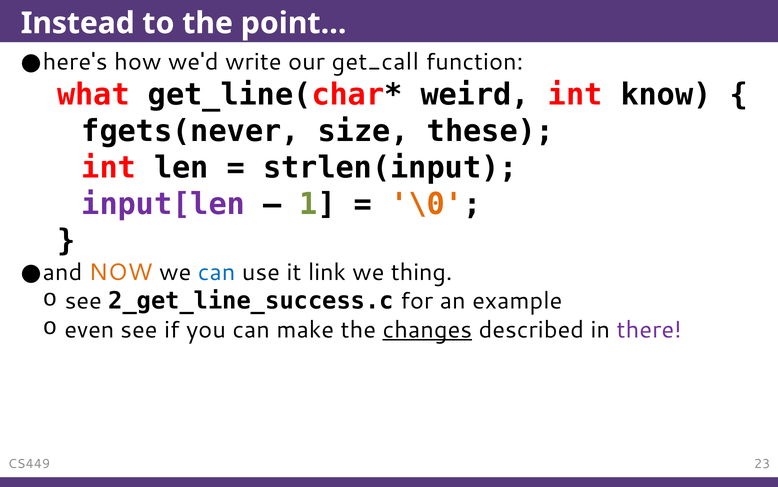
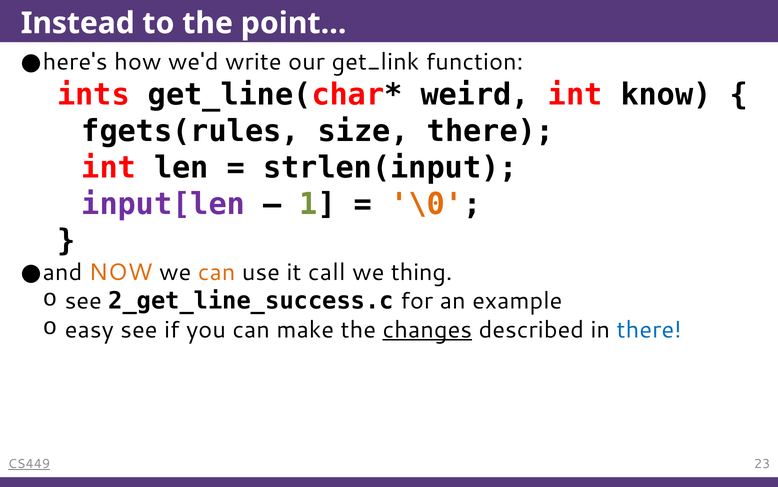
get_call: get_call -> get_link (375, 62)
what: what -> ints (93, 95)
fgets(never: fgets(never -> fgets(rules (190, 131)
size these: these -> there (490, 131)
can colour: blue -> orange (217, 272)
link: link -> call (327, 272)
even: even -> easy (89, 329)
there colour: purple -> blue (649, 329)
CS449 underline: none -> present (29, 463)
